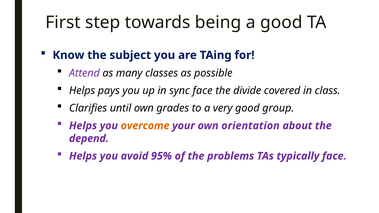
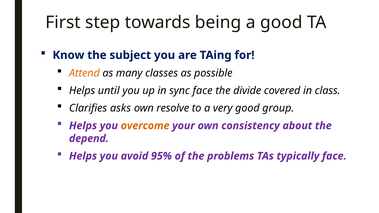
Attend colour: purple -> orange (84, 73)
pays: pays -> until (109, 91)
until: until -> asks (121, 108)
grades: grades -> resolve (173, 108)
orientation: orientation -> consistency (251, 126)
